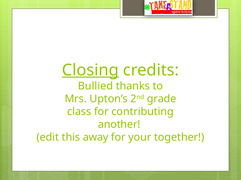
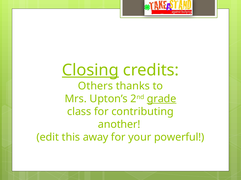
Bullied: Bullied -> Others (95, 86)
grade underline: none -> present (162, 99)
together: together -> powerful (179, 138)
